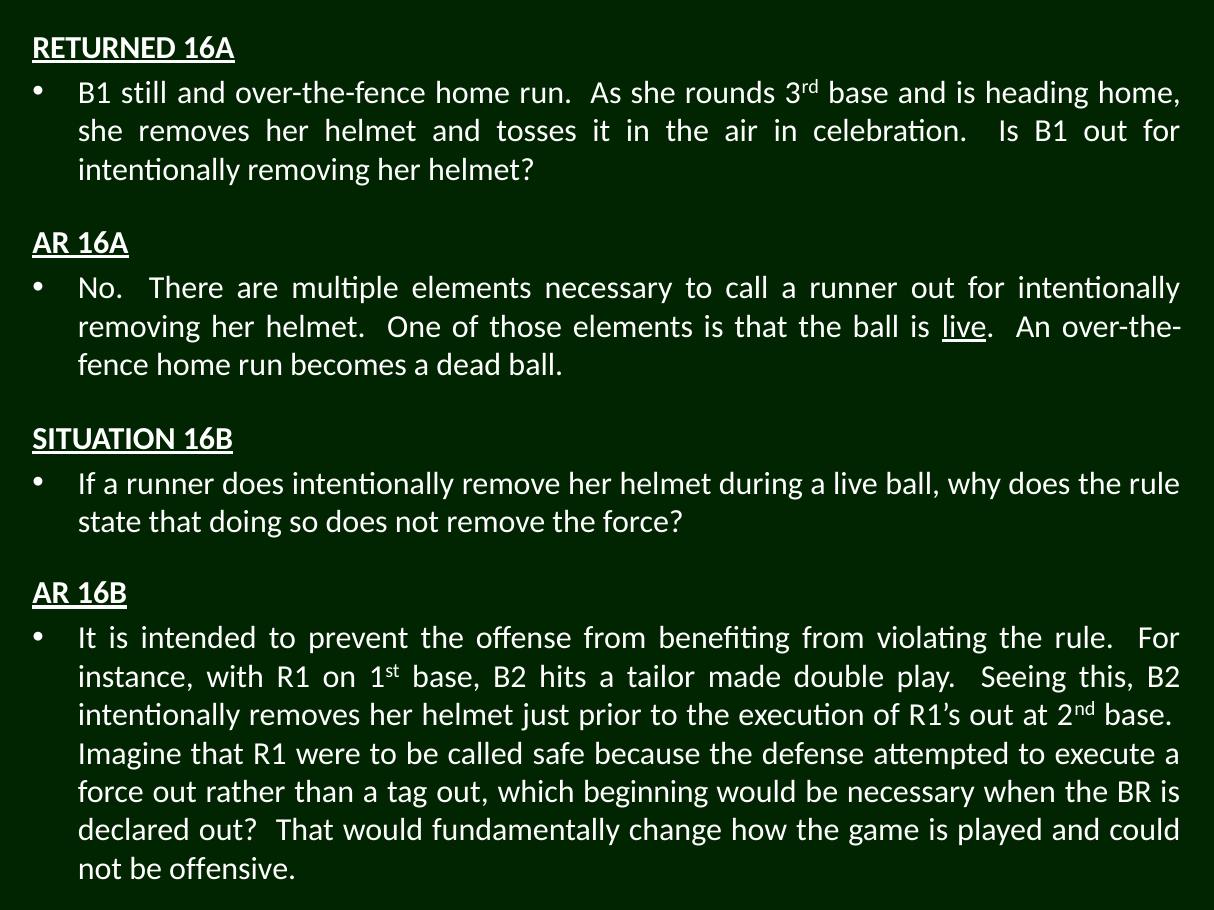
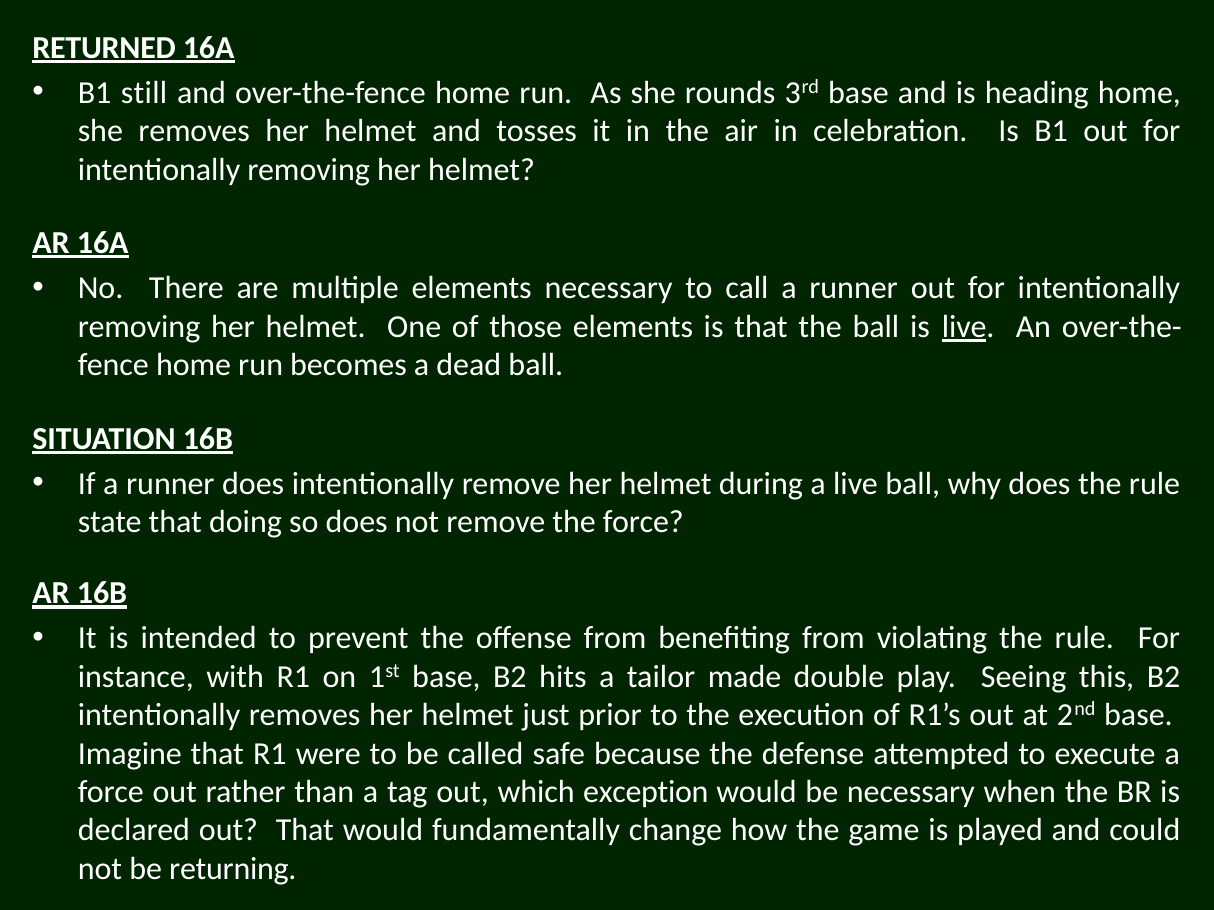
beginning: beginning -> exception (646, 792)
offensive: offensive -> returning (233, 869)
